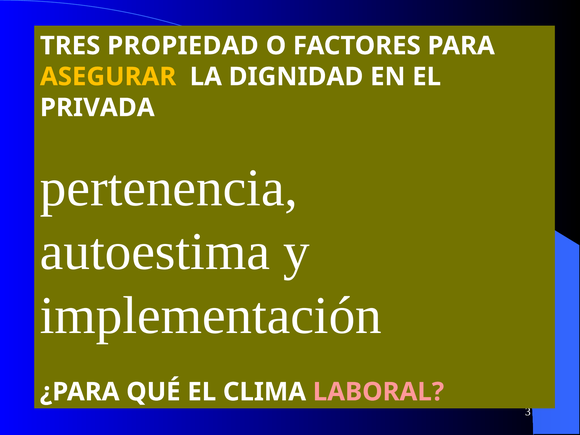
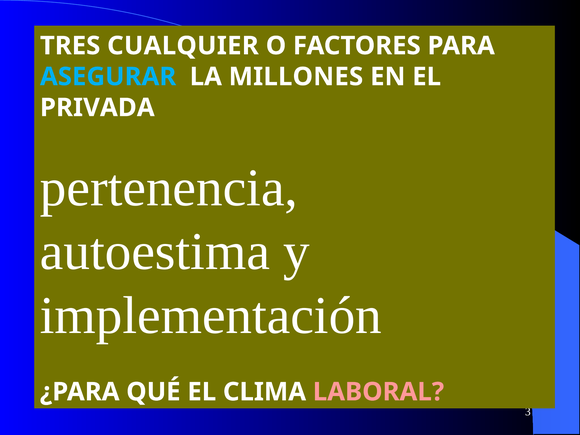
PROPIEDAD: PROPIEDAD -> CUALQUIER (183, 46)
ASEGURAR colour: yellow -> light blue (108, 77)
DIGNIDAD: DIGNIDAD -> MILLONES (296, 77)
